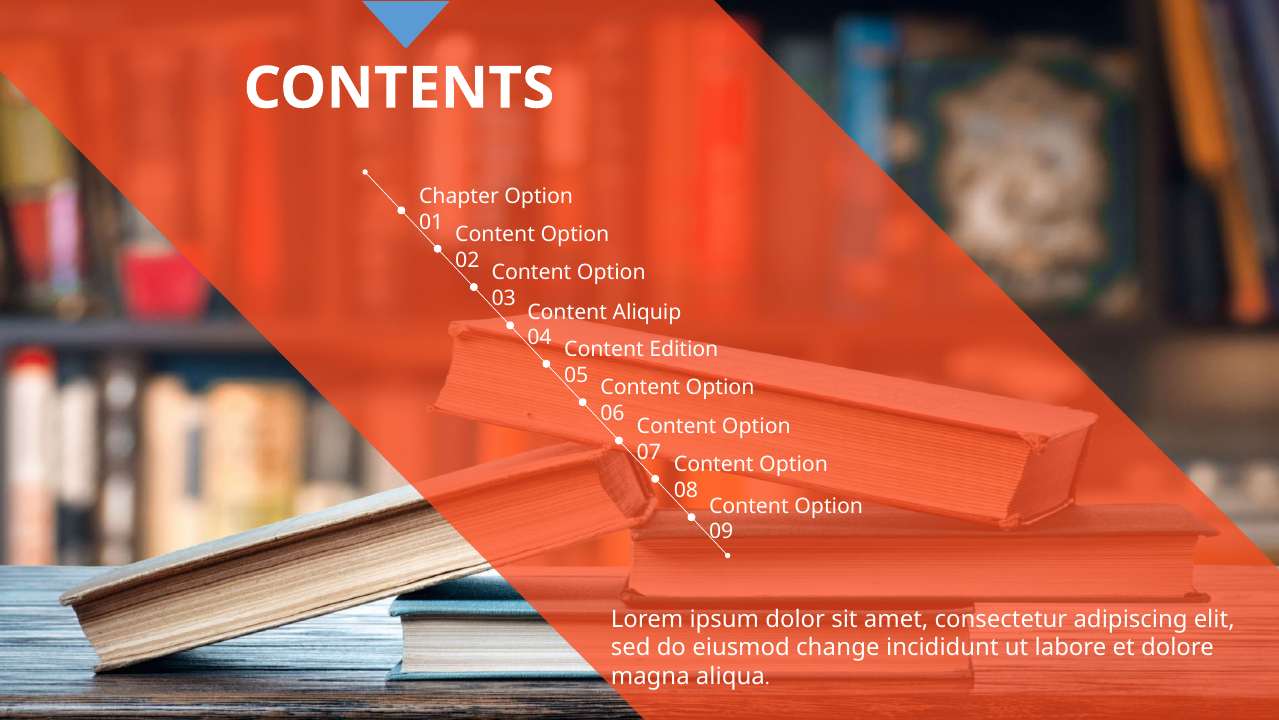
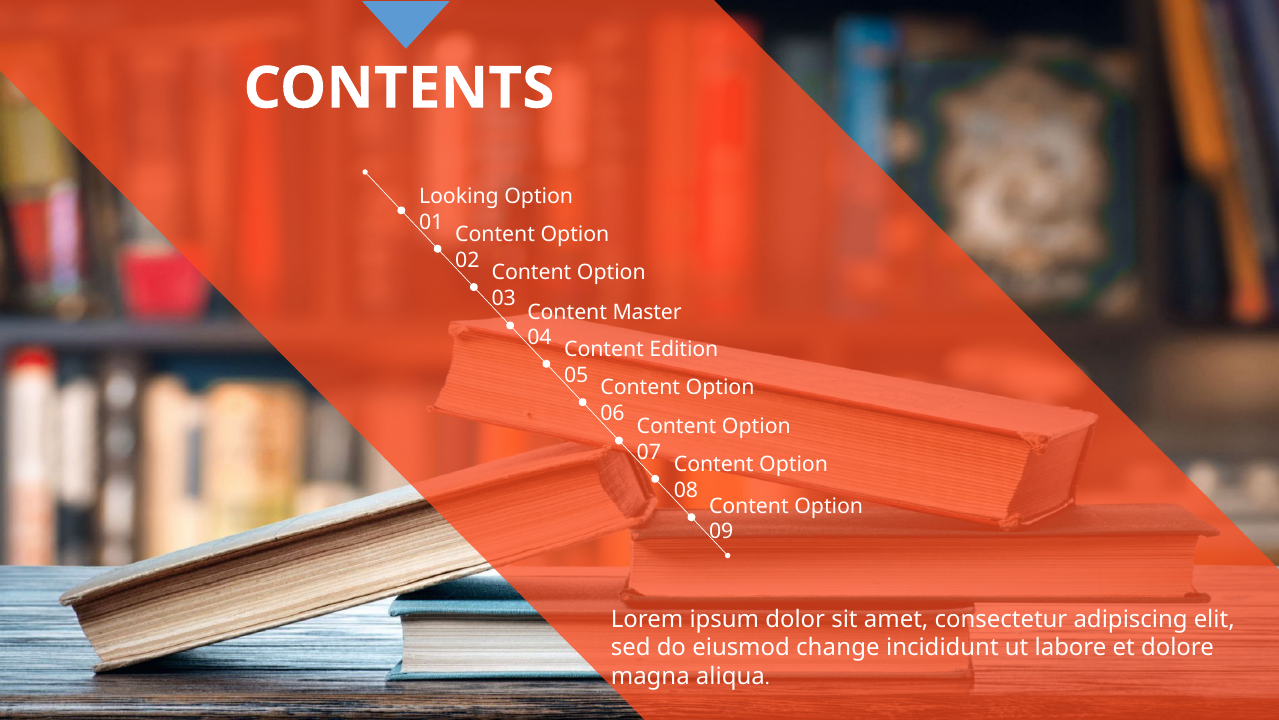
Chapter: Chapter -> Looking (459, 196)
Aliquip: Aliquip -> Master (647, 312)
